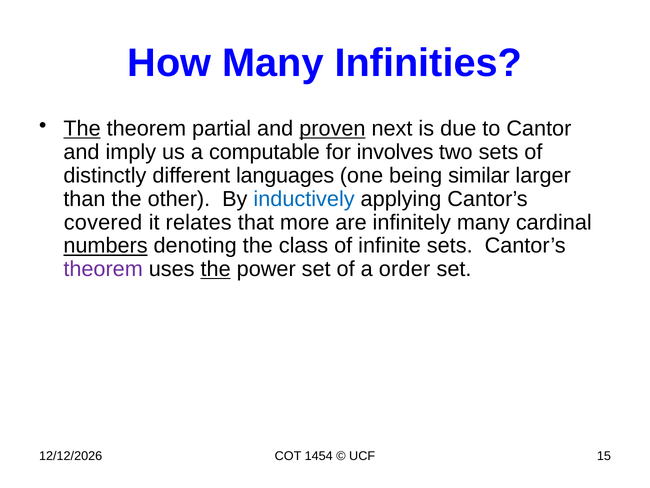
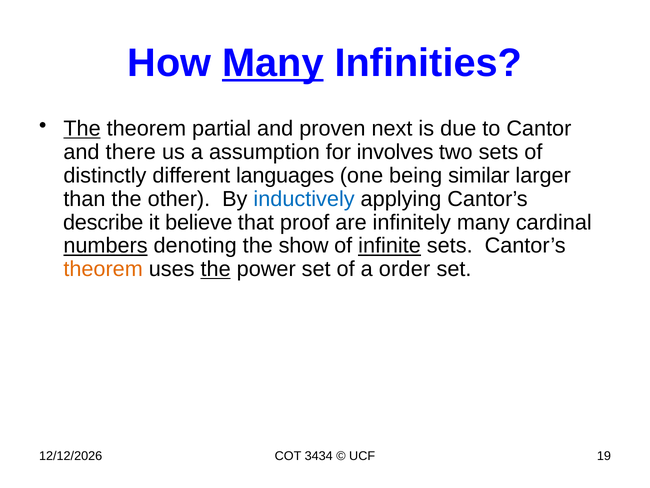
Many underline: none -> present (273, 63)
proven underline: present -> none (332, 129)
imply: imply -> there (131, 152)
computable: computable -> assumption (264, 152)
covered: covered -> describe (103, 222)
relates: relates -> believe (199, 222)
more: more -> proof (305, 222)
class: class -> show (304, 246)
infinite underline: none -> present (390, 246)
theorem colour: purple -> orange (103, 269)
1454: 1454 -> 3434 (319, 456)
15: 15 -> 19 (604, 456)
